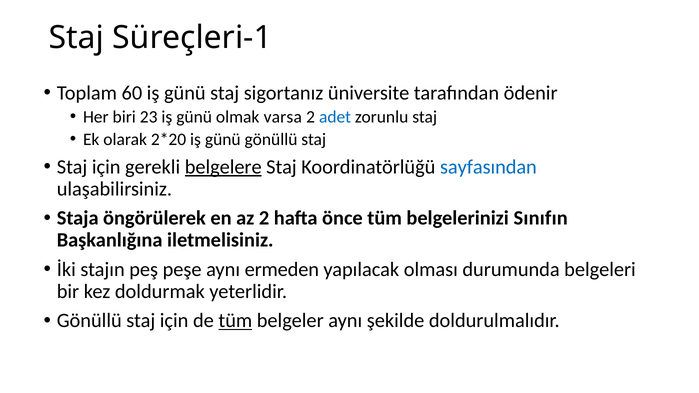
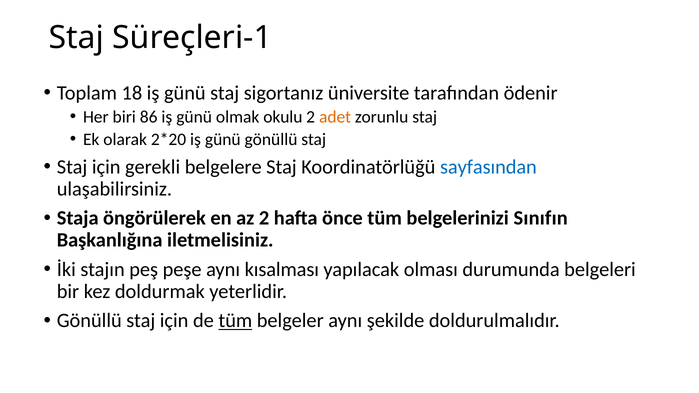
60: 60 -> 18 (132, 93)
23: 23 -> 86 (149, 117)
varsa: varsa -> okulu (283, 117)
adet colour: blue -> orange (335, 117)
belgelere underline: present -> none (223, 167)
ermeden: ermeden -> kısalması (282, 270)
